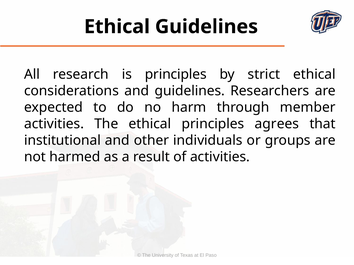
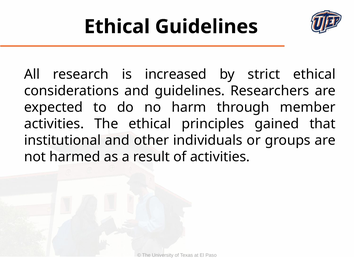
is principles: principles -> increased (176, 75)
agrees: agrees -> gained (277, 124)
